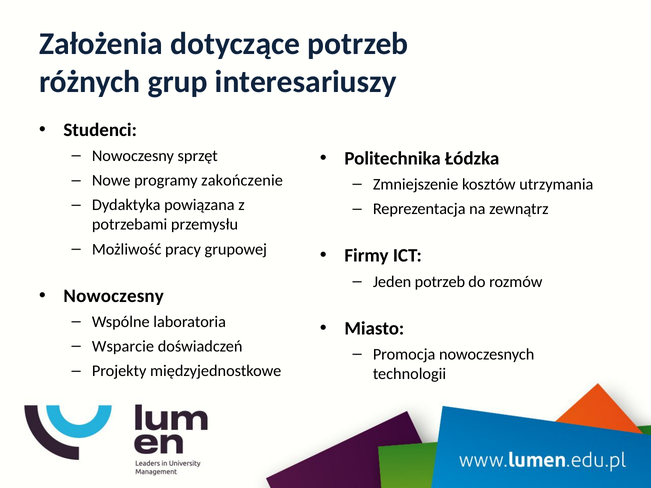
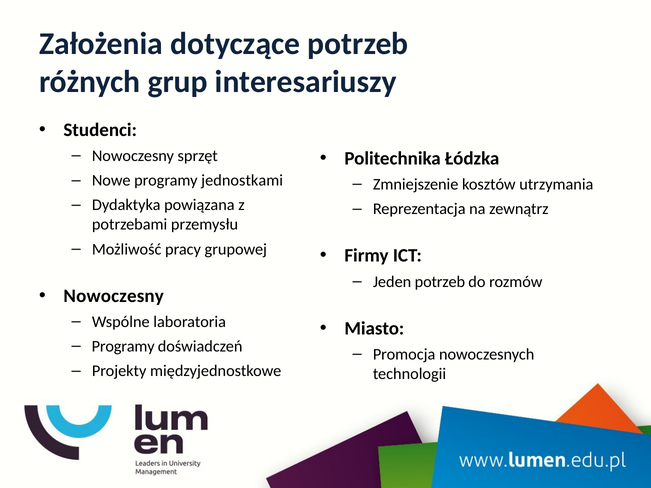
zakończenie: zakończenie -> jednostkami (242, 181)
Wsparcie: Wsparcie -> Programy (123, 347)
